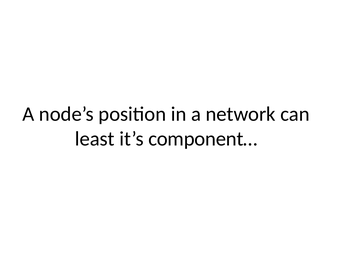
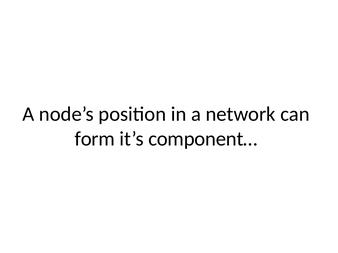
least: least -> form (95, 139)
